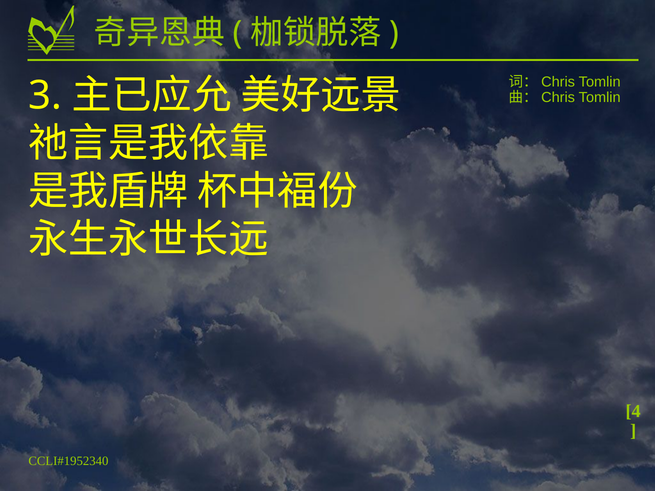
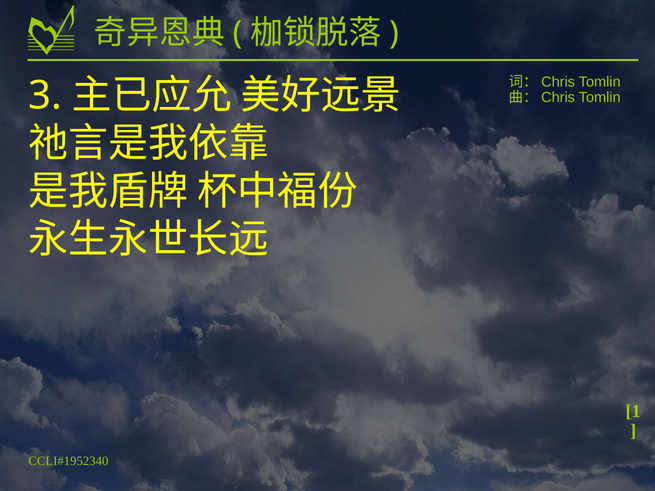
4: 4 -> 1 (633, 411)
